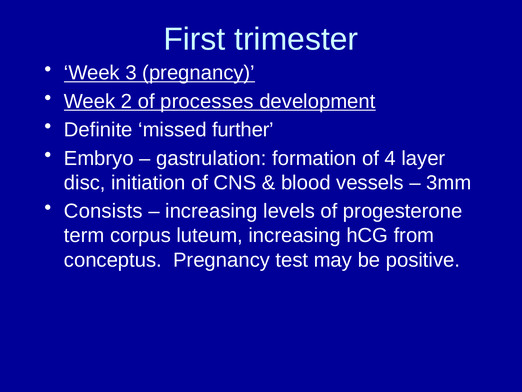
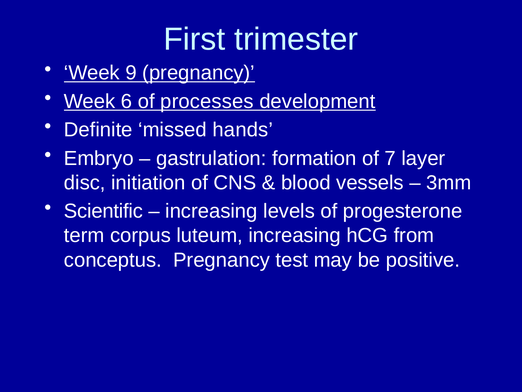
3: 3 -> 9 (131, 73)
2: 2 -> 6 (127, 101)
further: further -> hands (243, 130)
4: 4 -> 7 (390, 158)
Consists: Consists -> Scientific (103, 211)
